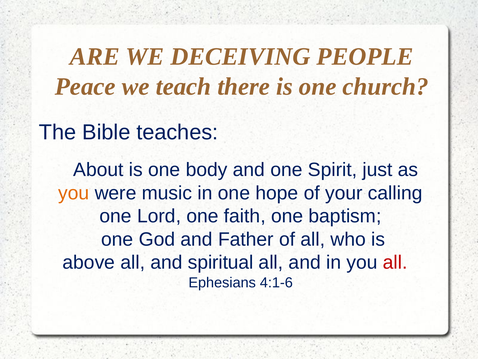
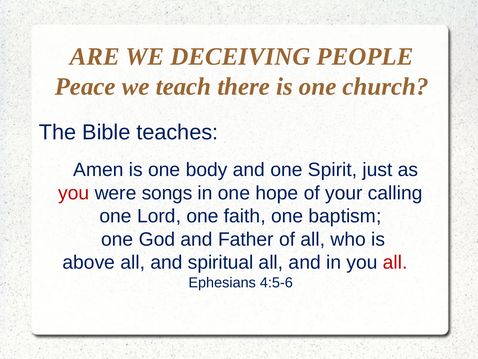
About: About -> Amen (98, 170)
you colour: orange -> red (74, 193)
music: music -> songs (167, 193)
4:1-6: 4:1-6 -> 4:5-6 (276, 282)
